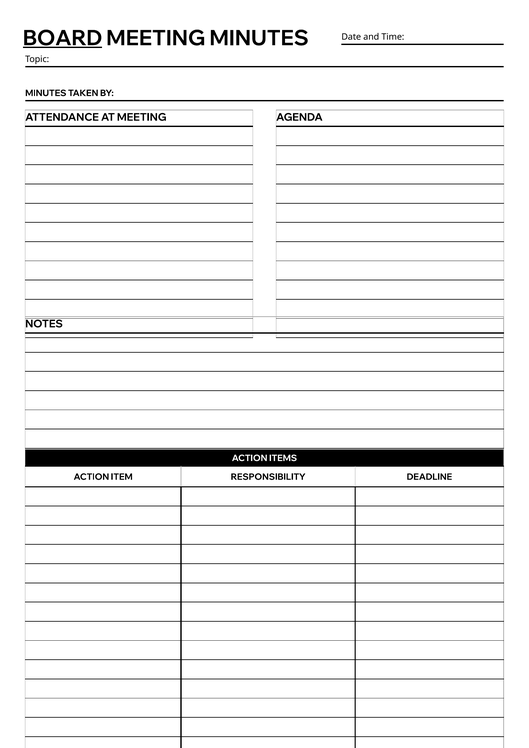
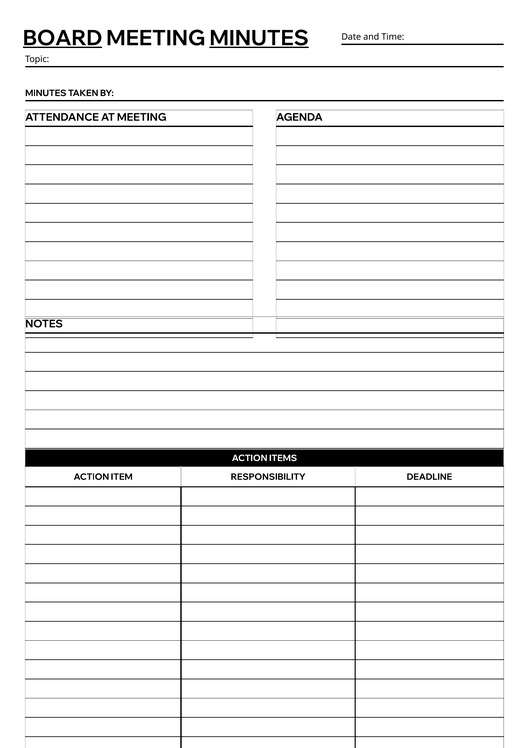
MINUTES underline: none -> present (259, 38)
